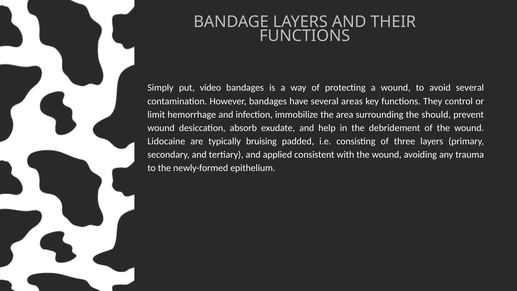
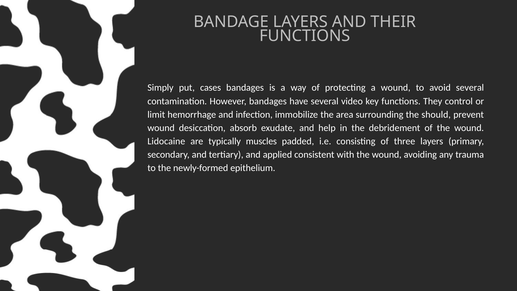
video: video -> cases (211, 88)
areas: areas -> video (352, 101)
bruising: bruising -> muscles (261, 141)
